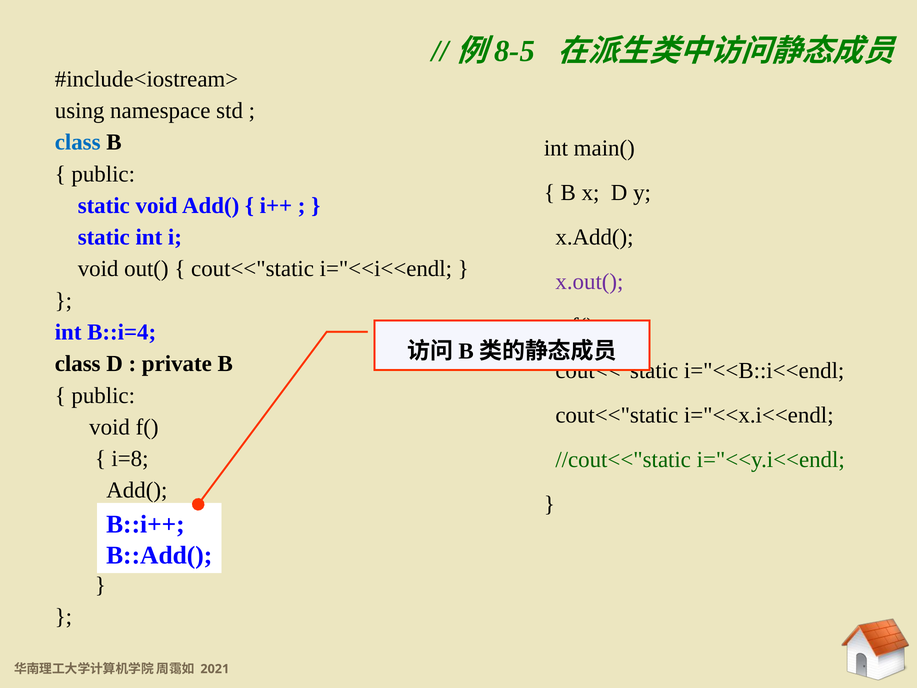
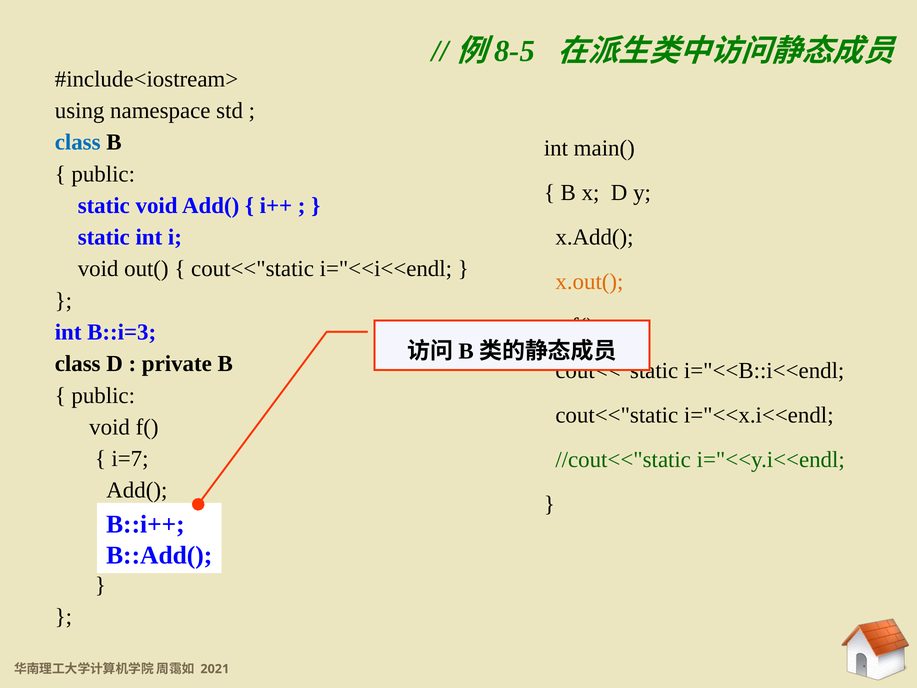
x.out( colour: purple -> orange (589, 282)
B::i=4: B::i=4 -> B::i=3 (122, 332)
i=8: i=8 -> i=7 (130, 459)
